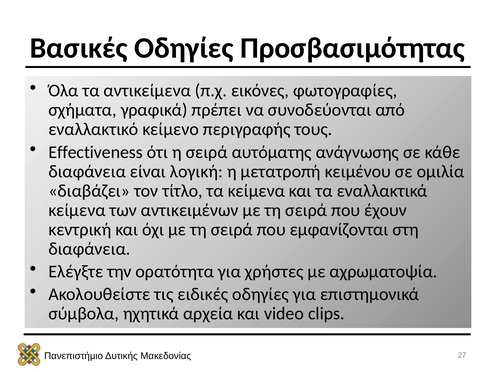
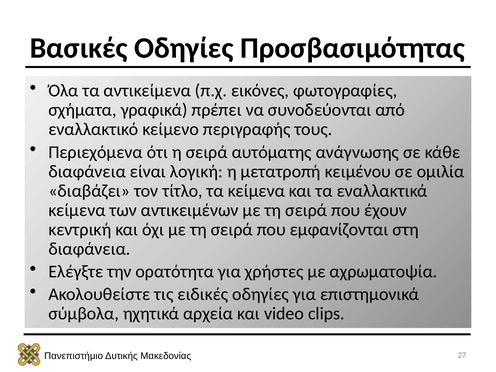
Effectiveness: Effectiveness -> Περιεχόμενα (96, 152)
